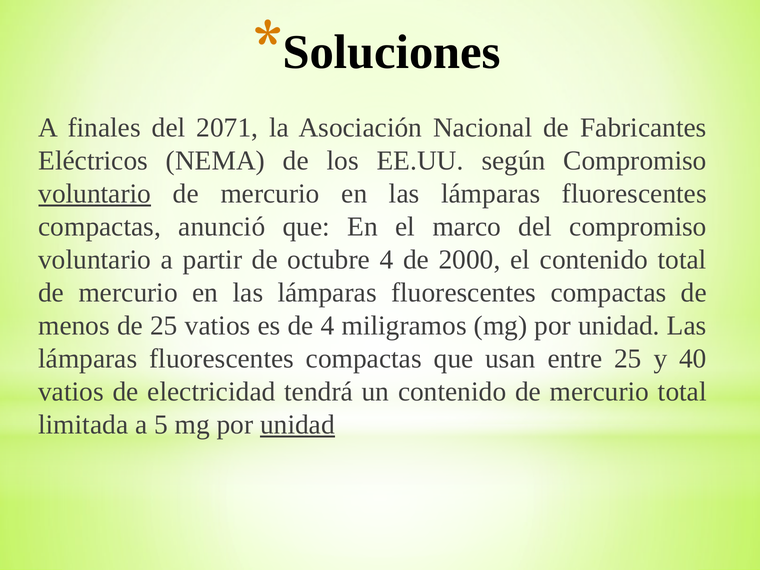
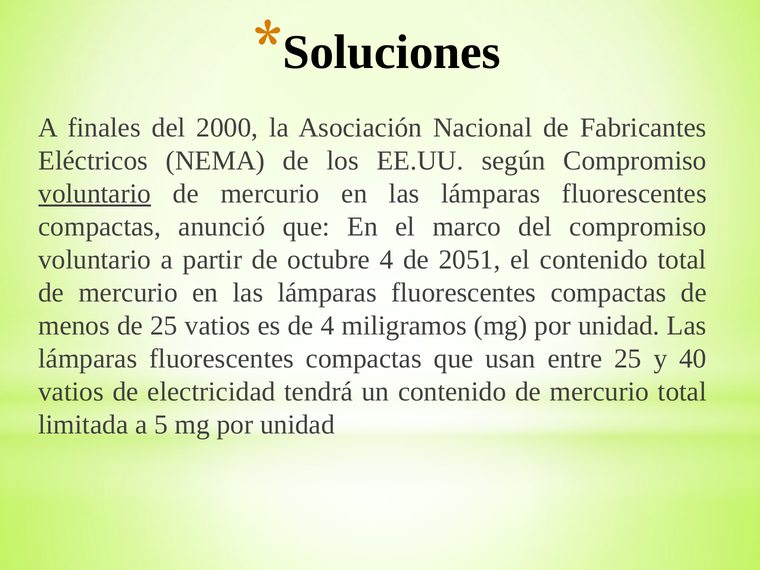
2071: 2071 -> 2000 (227, 128)
2000: 2000 -> 2051 (470, 260)
unidad underline: present -> none (298, 425)
